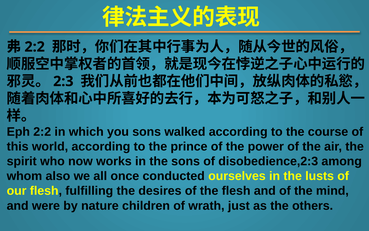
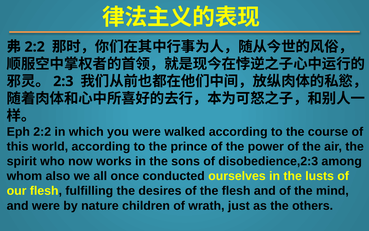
you sons: sons -> were (147, 132)
